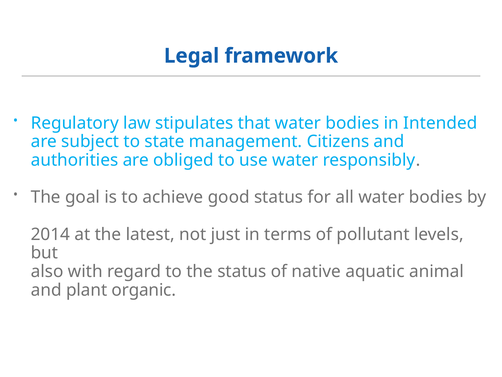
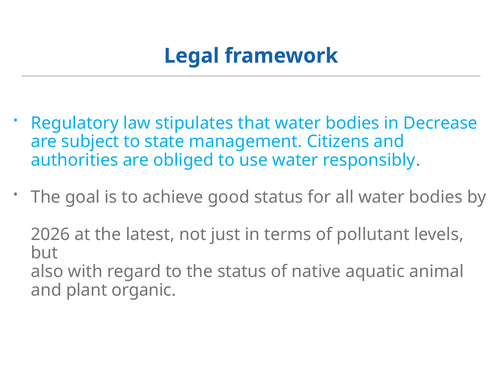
Intended: Intended -> Decrease (440, 123)
2014: 2014 -> 2026 (50, 234)
